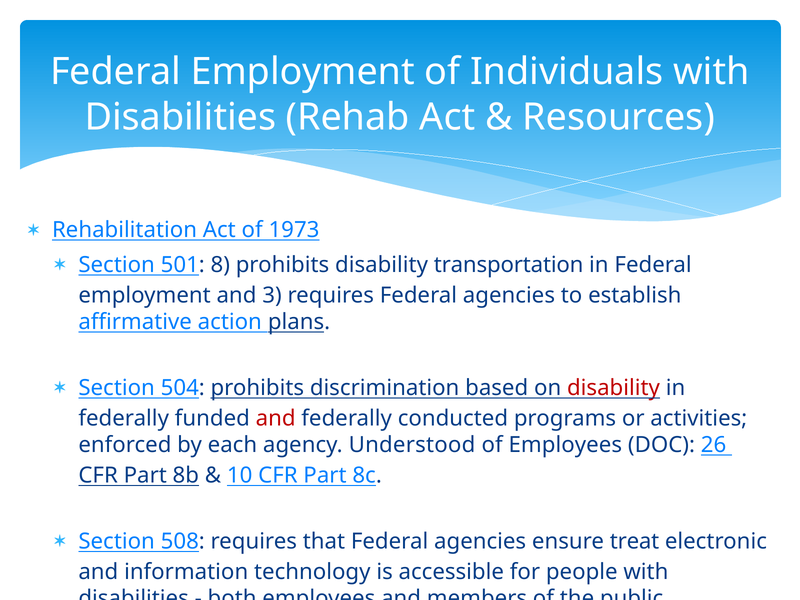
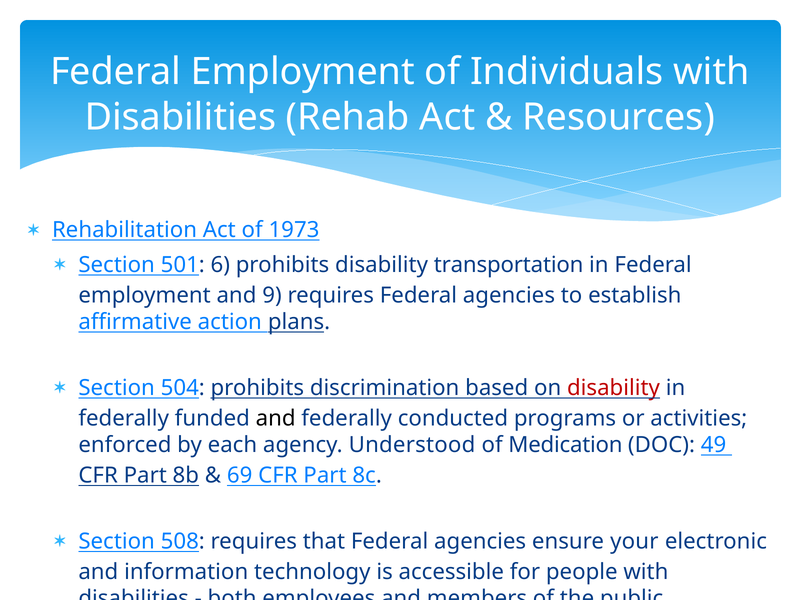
8: 8 -> 6 (220, 265)
3: 3 -> 9 (272, 295)
and colour: red -> black (276, 418)
of Employees: Employees -> Medication (565, 445)
26: 26 -> 49 (714, 445)
10: 10 -> 69 (240, 475)
treat: treat -> your (634, 541)
